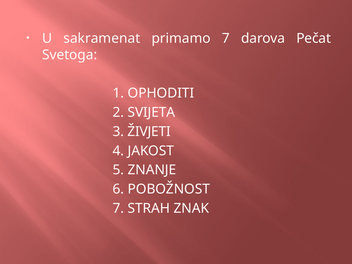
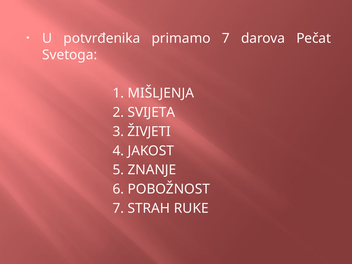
sakramenat: sakramenat -> potvrđenika (102, 38)
OPHODITI: OPHODITI -> MIŠLJENJA (161, 93)
ZNAK: ZNAK -> RUKE (191, 208)
